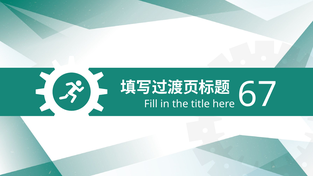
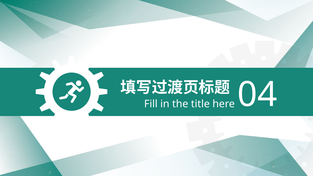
67: 67 -> 04 (257, 95)
